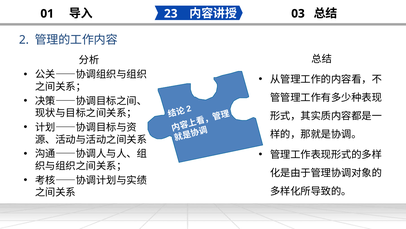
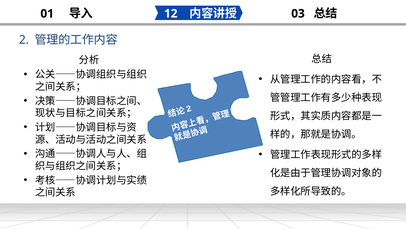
23: 23 -> 12 (171, 14)
